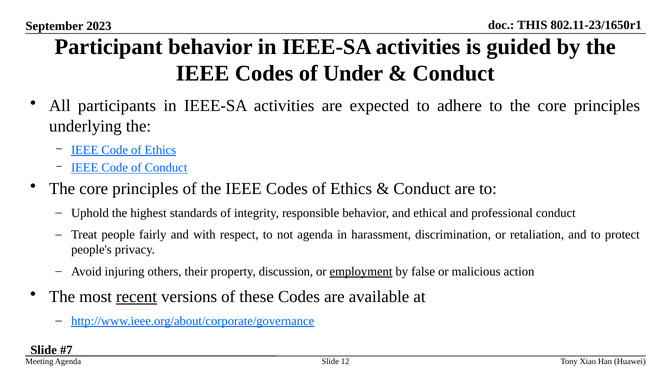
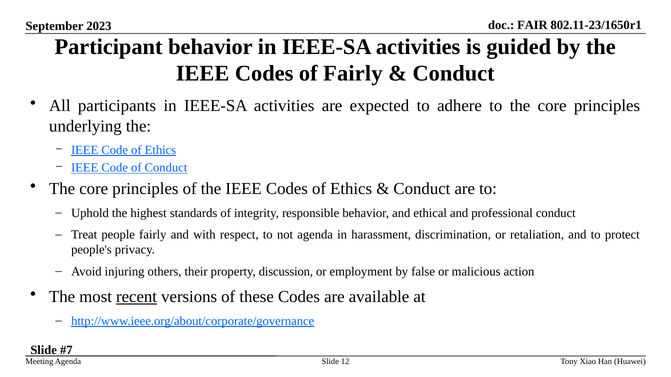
THIS: THIS -> FAIR (532, 25)
of Under: Under -> Fairly (353, 74)
employment underline: present -> none (361, 272)
